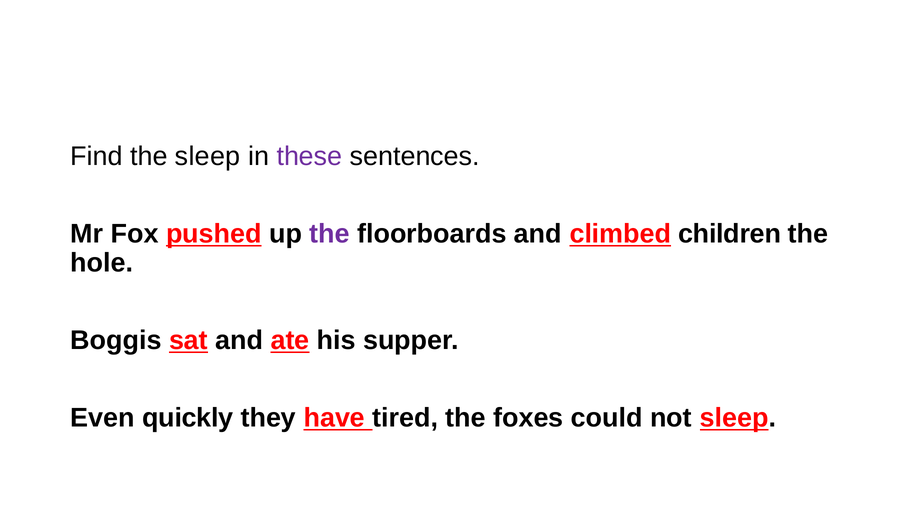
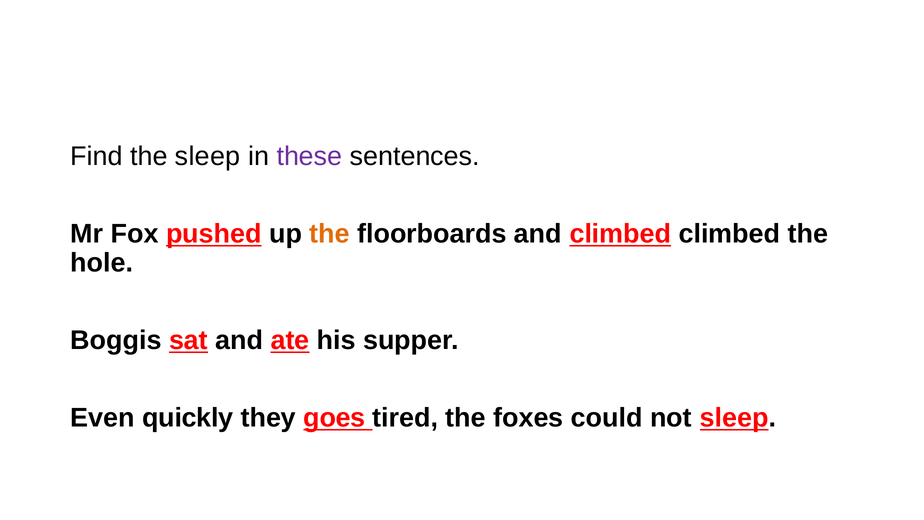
the colour: purple -> orange (330, 234)
climbed children: children -> climbed (729, 234)
have: have -> goes (334, 418)
